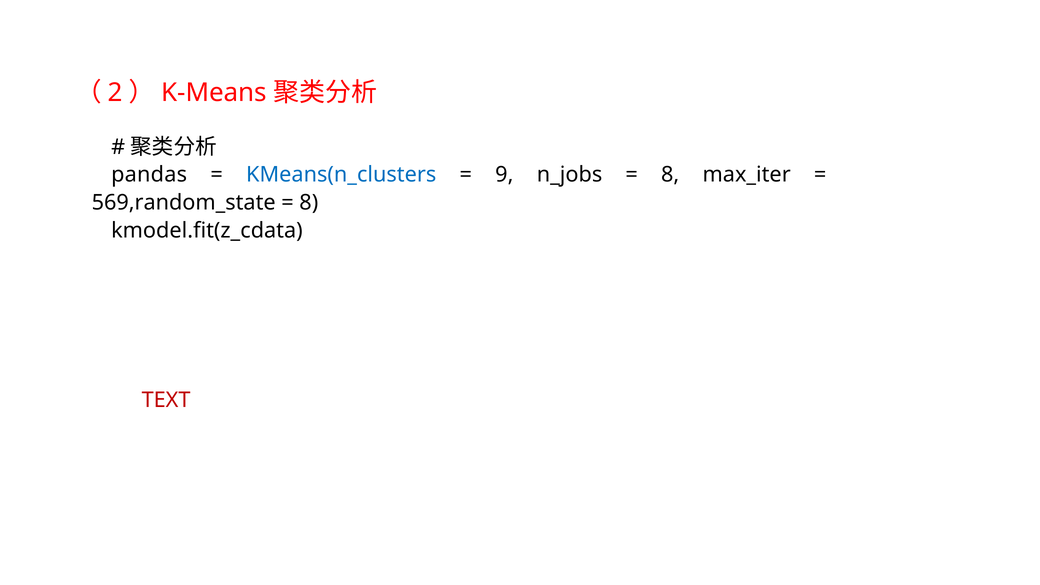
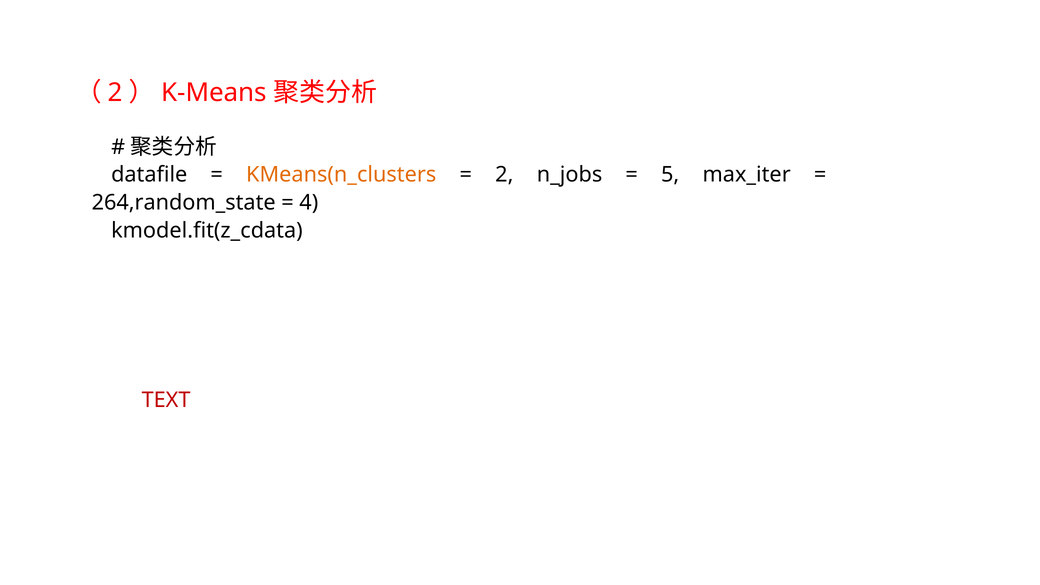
pandas: pandas -> datafile (149, 175)
KMeans(n_clusters colour: blue -> orange (341, 175)
9: 9 -> 2 (504, 175)
8: 8 -> 5 (670, 175)
569,random_state: 569,random_state -> 264,random_state (184, 203)
8: 8 -> 4 (309, 203)
